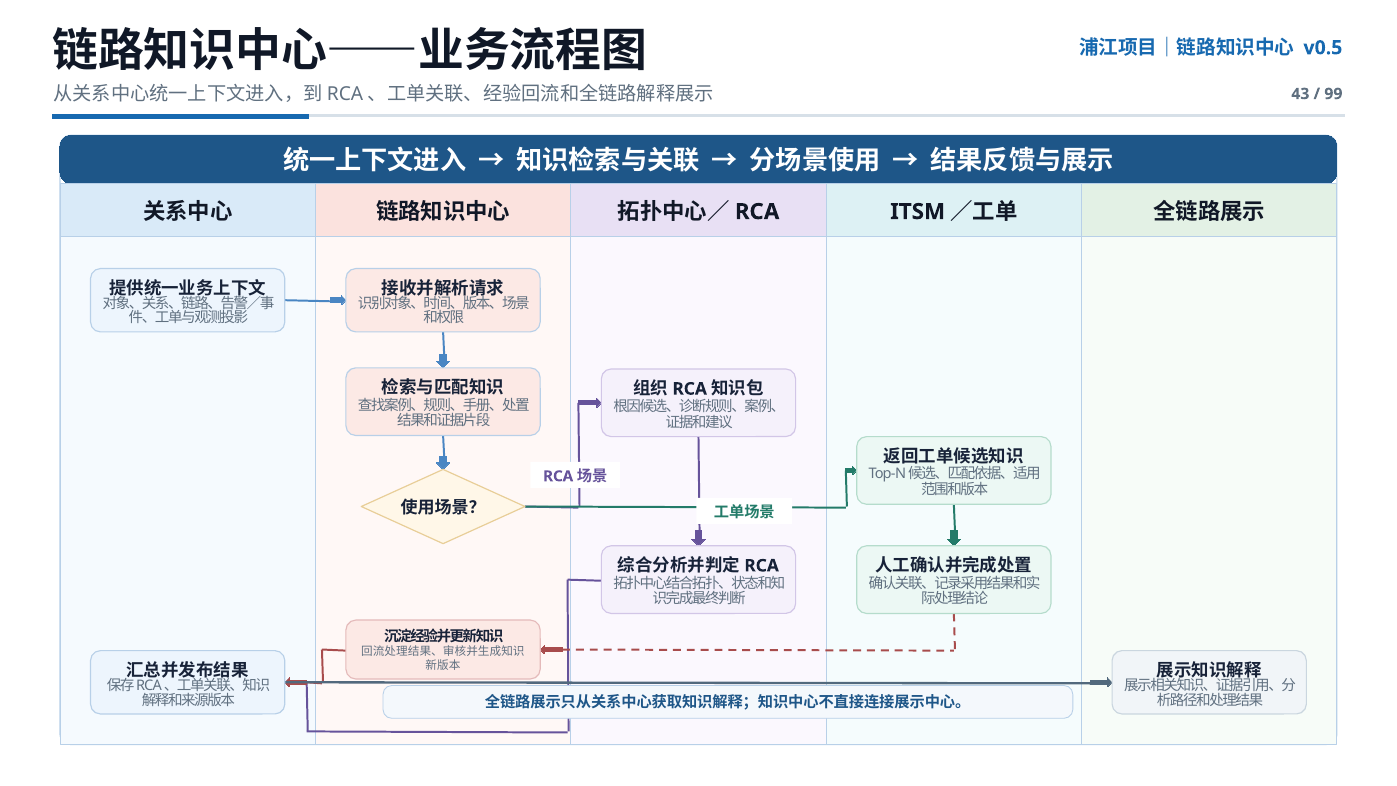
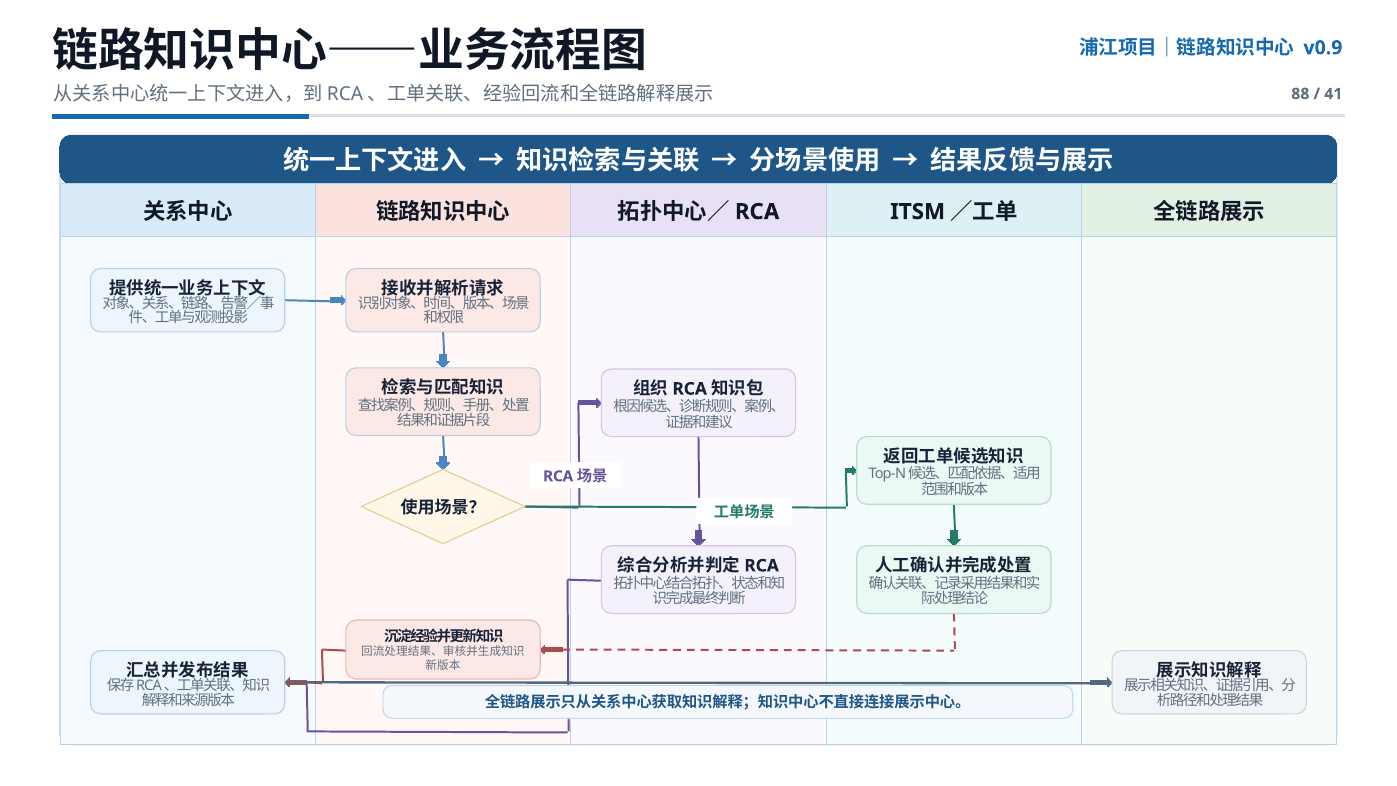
v0.5: v0.5 -> v0.9 (1323, 48)
43: 43 -> 88 (1300, 94)
99: 99 -> 41 (1333, 94)
